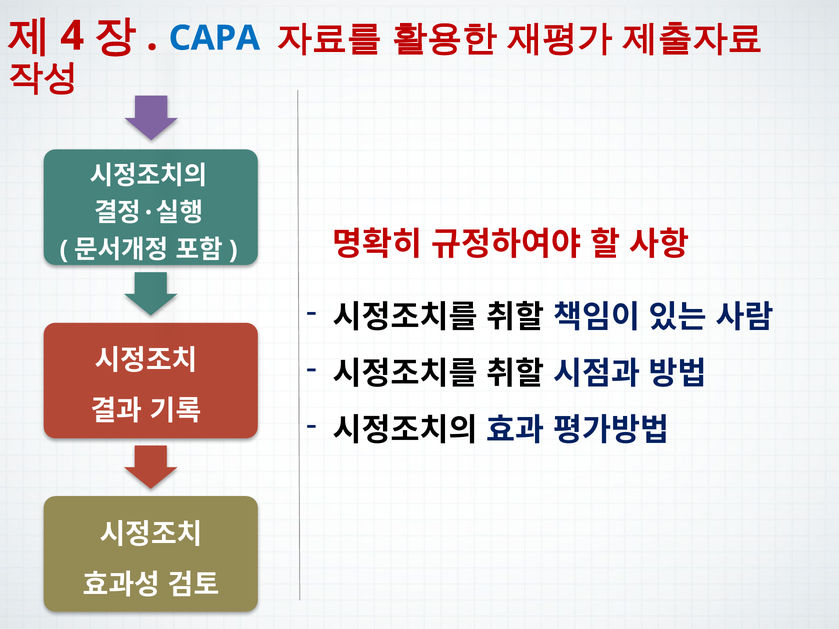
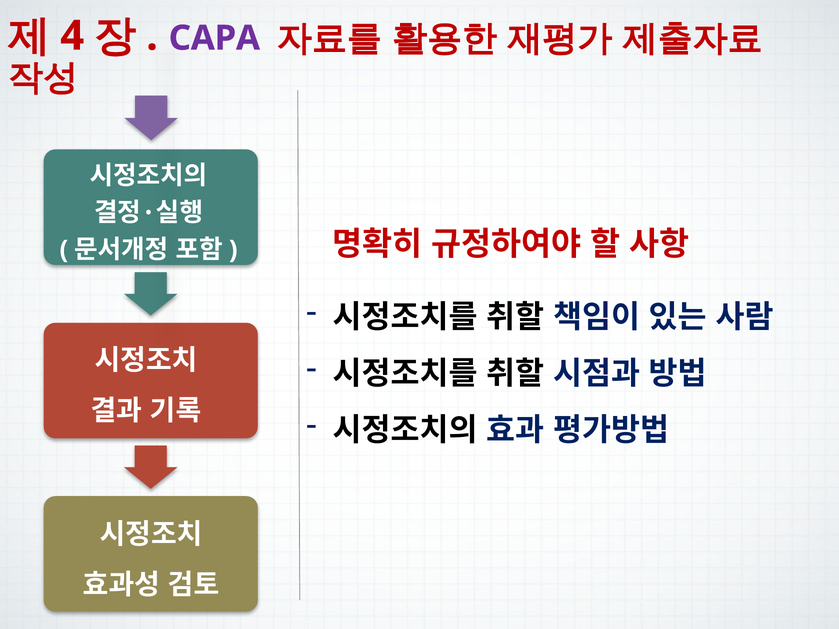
CAPA colour: blue -> purple (214, 38)
